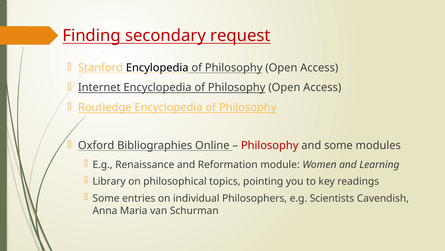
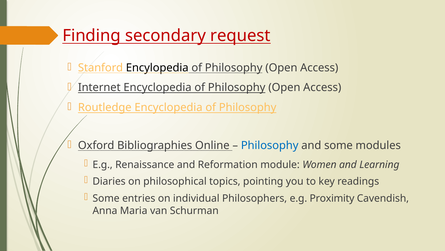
Philosophy colour: red -> blue (270, 145)
Library: Library -> Diaries (109, 181)
Scientists: Scientists -> Proximity (332, 198)
